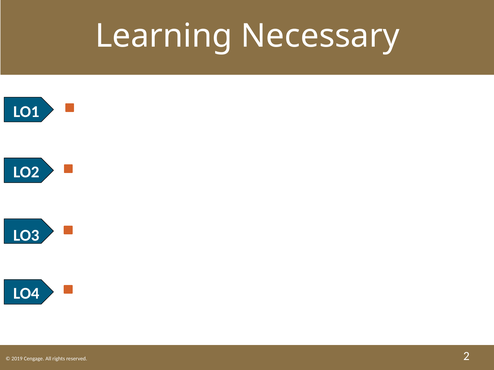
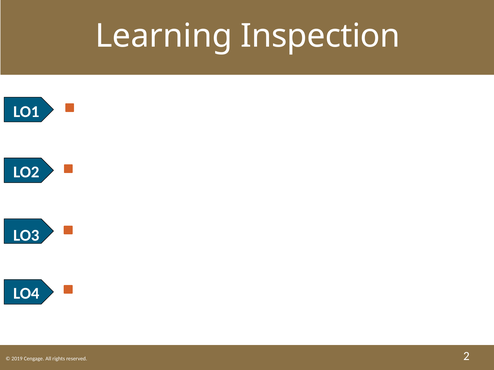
Necessary: Necessary -> Inspection (320, 36)
